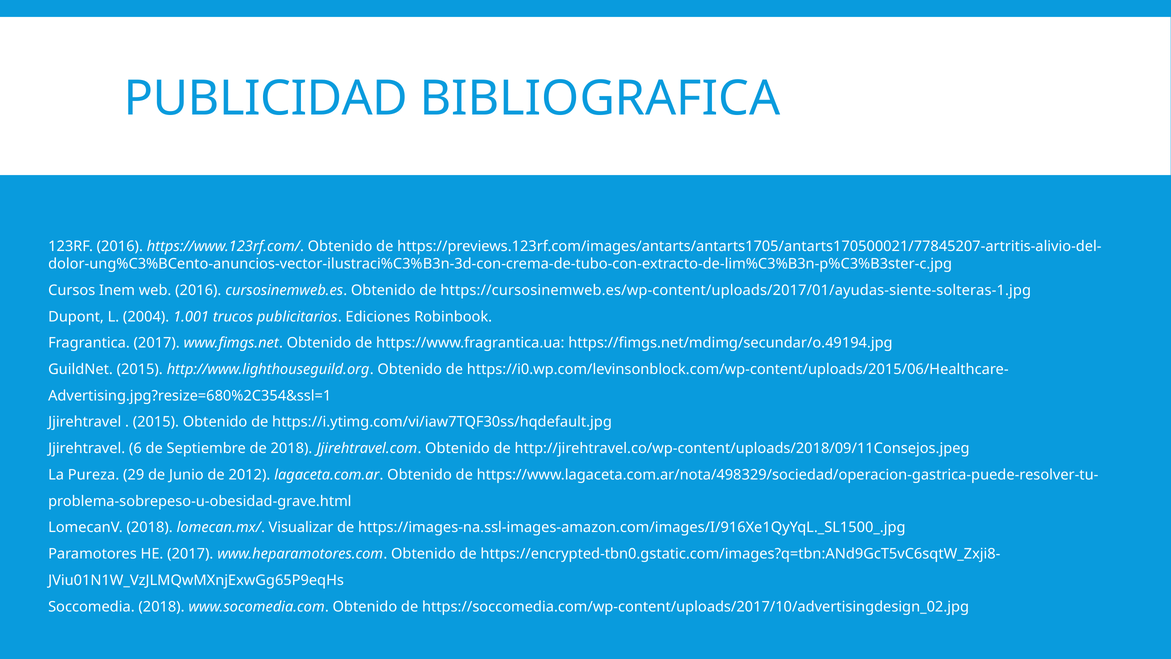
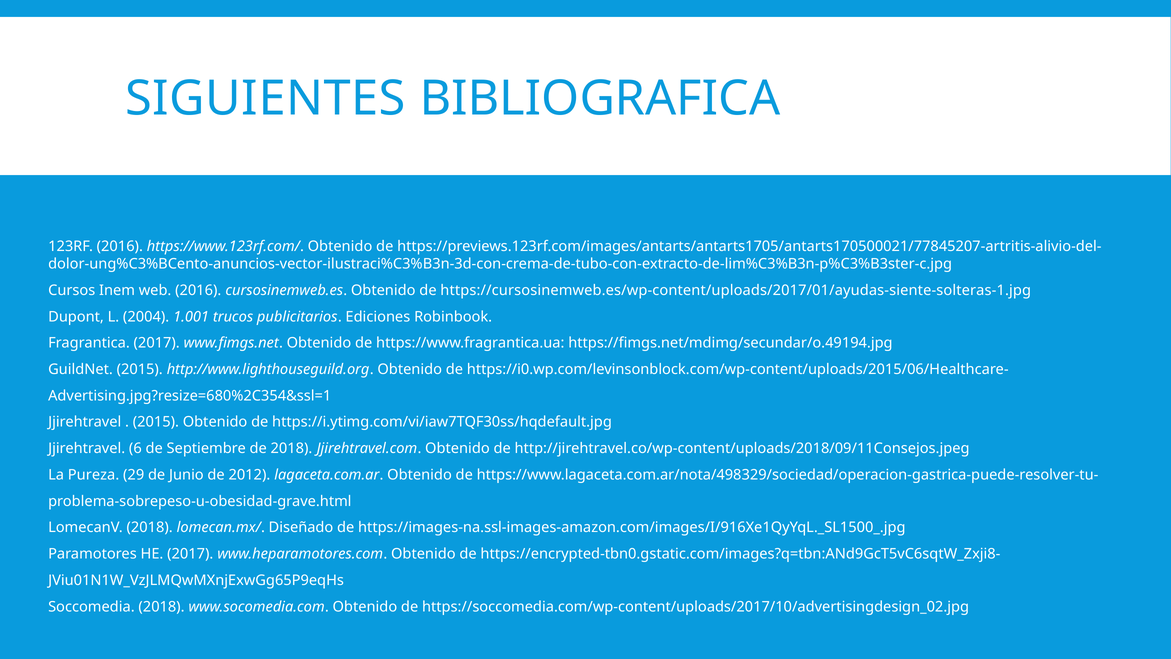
PUBLICIDAD: PUBLICIDAD -> SIGUIENTES (265, 99)
Visualizar: Visualizar -> Diseñado (301, 527)
